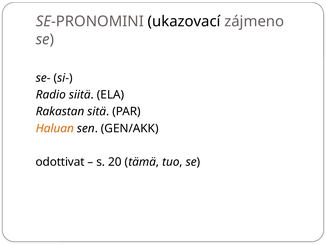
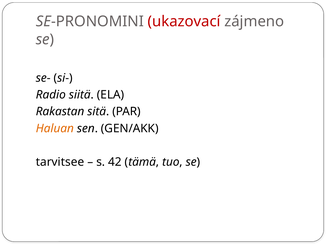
ukazovací colour: black -> red (184, 21)
odottivat: odottivat -> tarvitsee (60, 162)
20: 20 -> 42 (115, 162)
